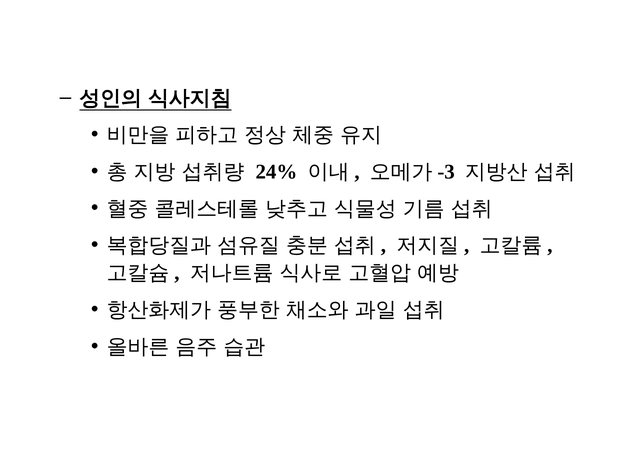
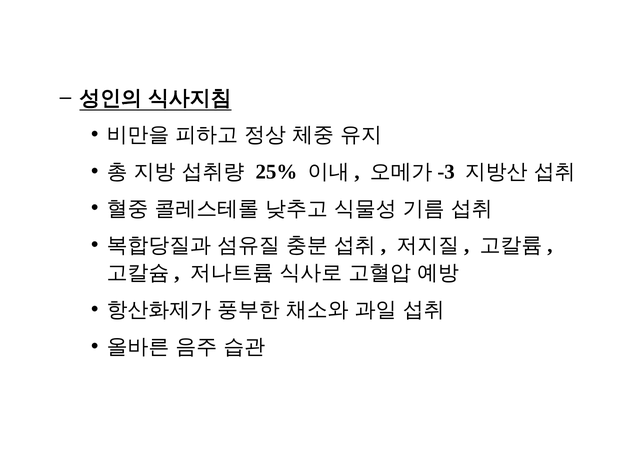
24%: 24% -> 25% (276, 172)
